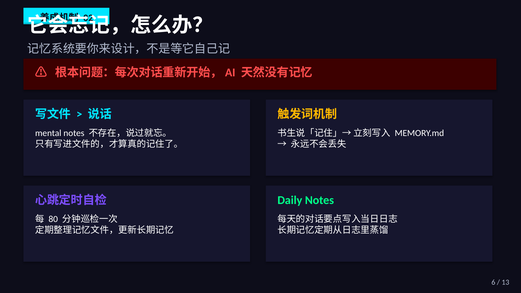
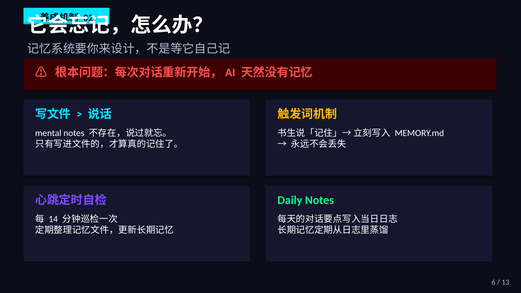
80: 80 -> 14 (53, 219)
